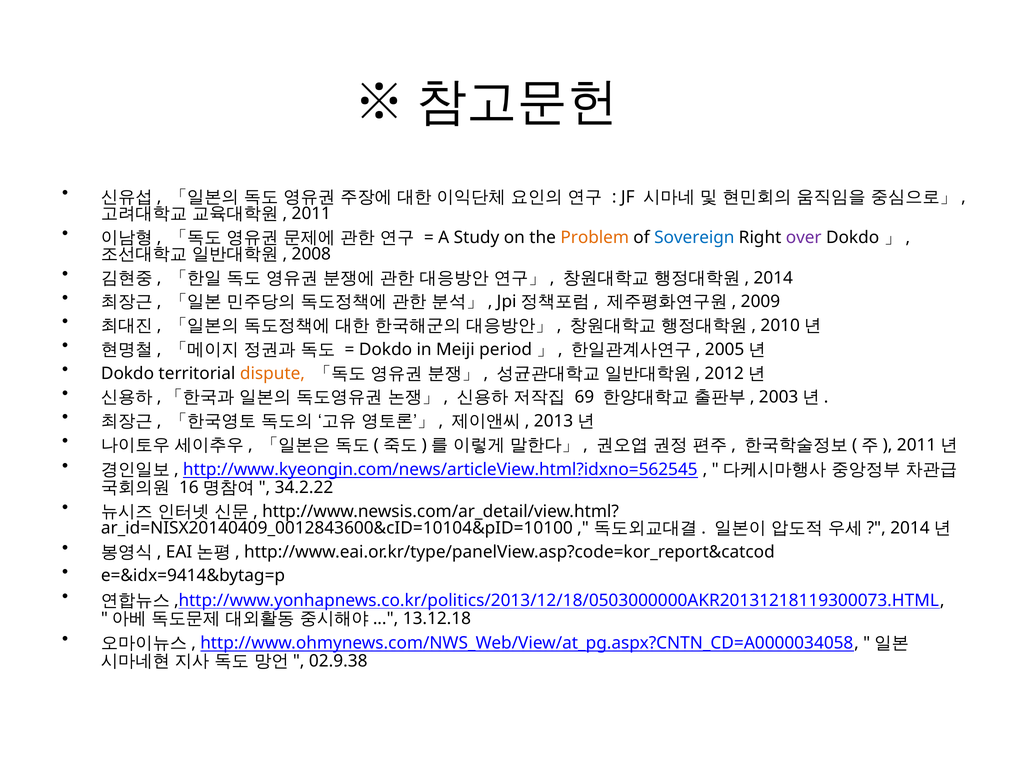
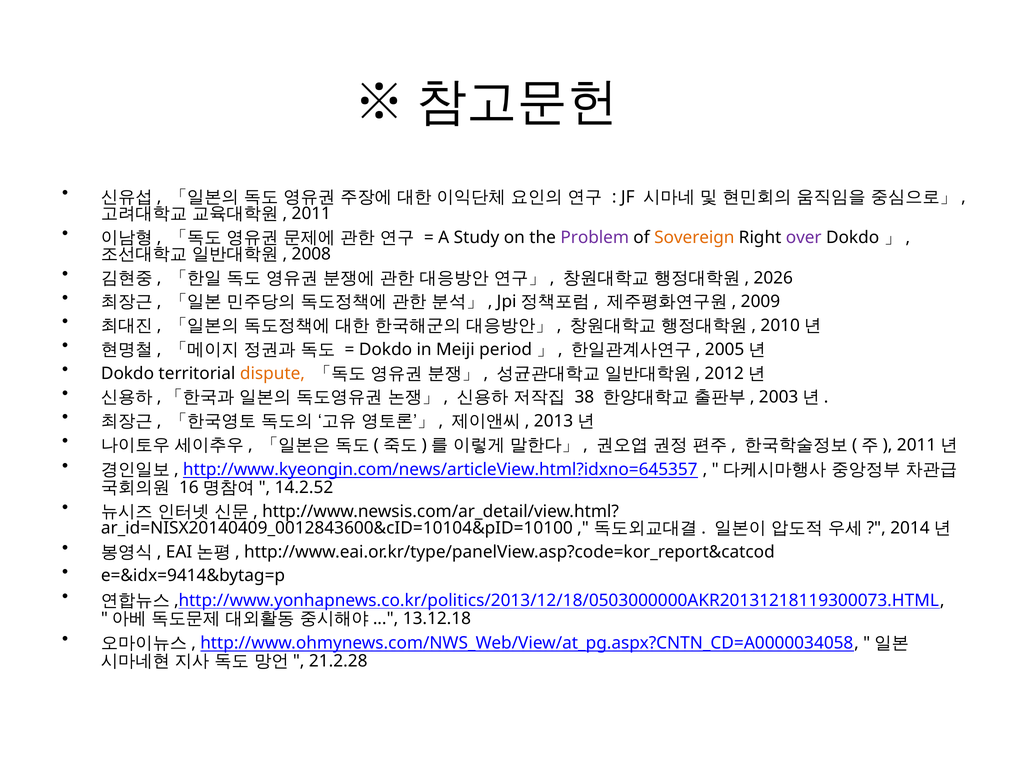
Problem colour: orange -> purple (595, 238)
Sovereign colour: blue -> orange (694, 238)
2014: 2014 -> 2026 (773, 278)
69: 69 -> 38 (584, 397)
http://www.kyeongin.com/news/articleView.html?idxno=562545: http://www.kyeongin.com/news/articleView.html?idxno=562545 -> http://www.kyeongin.com/news/articleView.html?idxno=645357 (440, 470)
34.2.22: 34.2.22 -> 14.2.52 (304, 488)
02.9.38: 02.9.38 -> 21.2.28 (338, 661)
